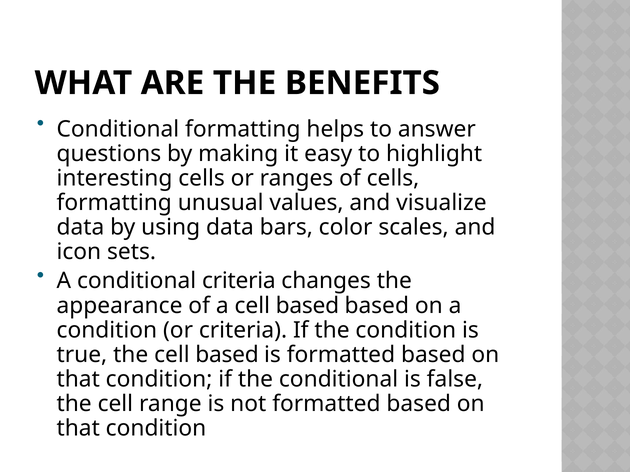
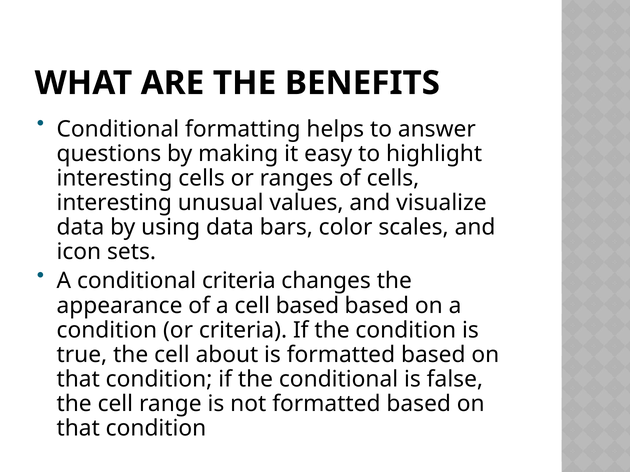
formatting: formatting -> interesting (114, 203)
the cell based: based -> about (227, 355)
